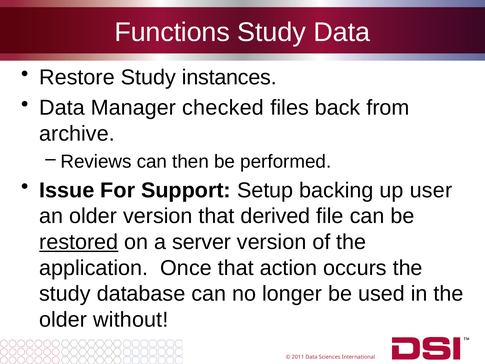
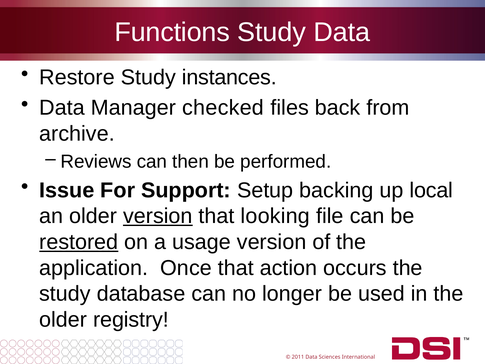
user: user -> local (431, 190)
version underline: none -> present (158, 216)
derived: derived -> looking (275, 216)
server: server -> usage (202, 242)
without: without -> registry (131, 320)
